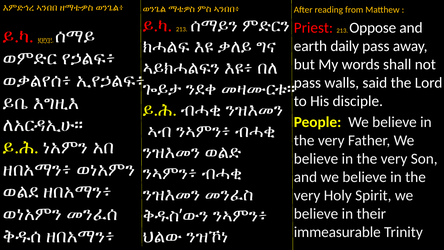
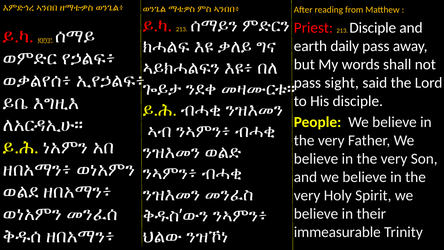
213 Oppose: Oppose -> Disciple (373, 28)
walls: walls -> sight (342, 83)
